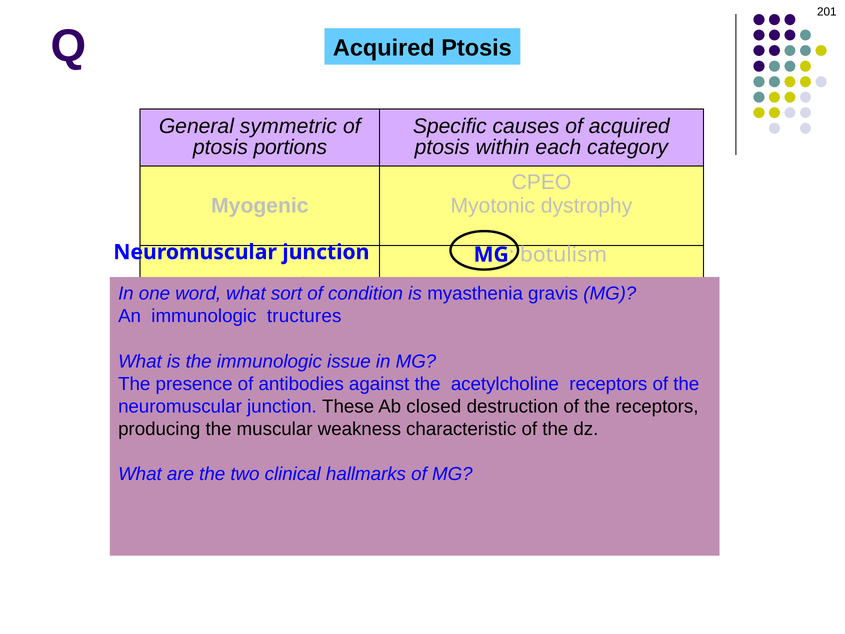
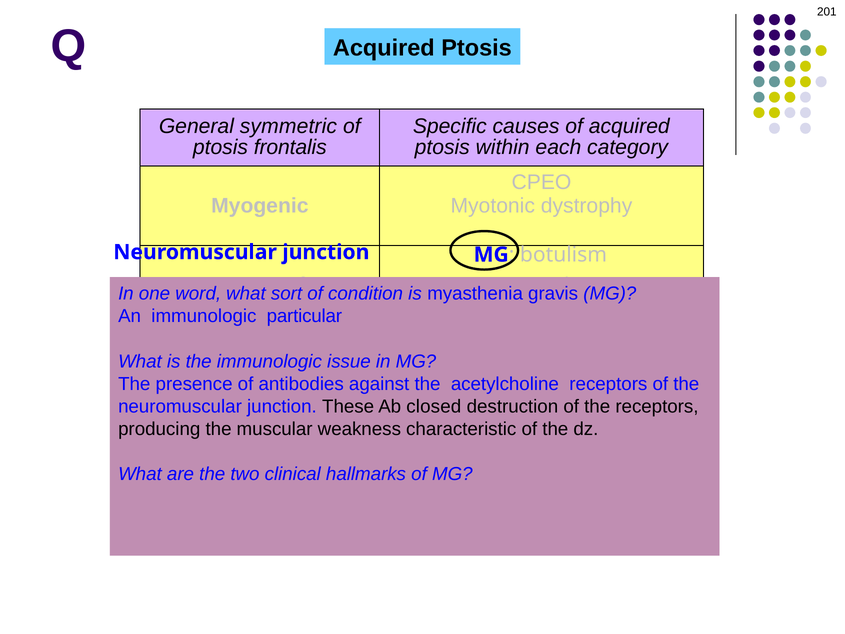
portions: portions -> frontalis (290, 147)
tructures: tructures -> particular (304, 316)
